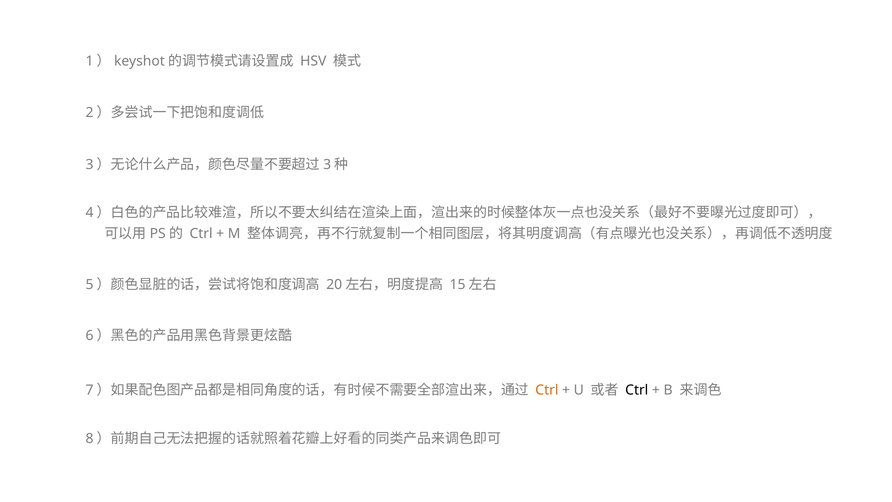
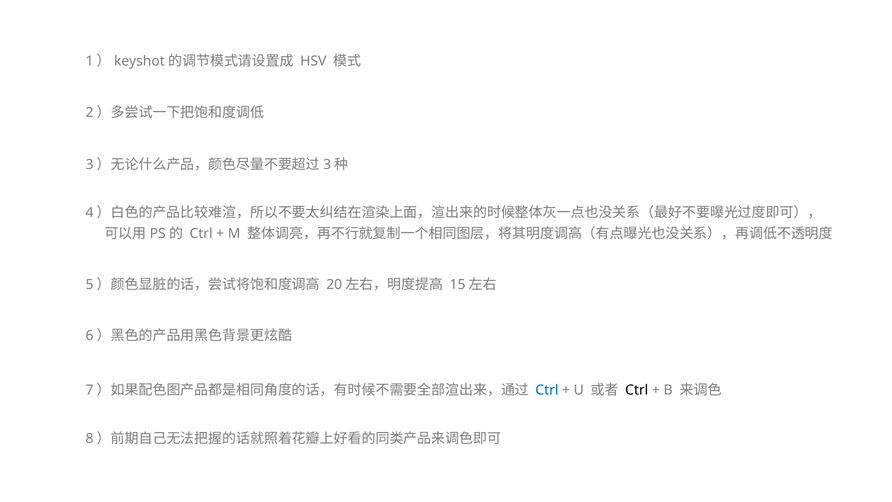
Ctrl colour: orange -> blue (547, 390)
